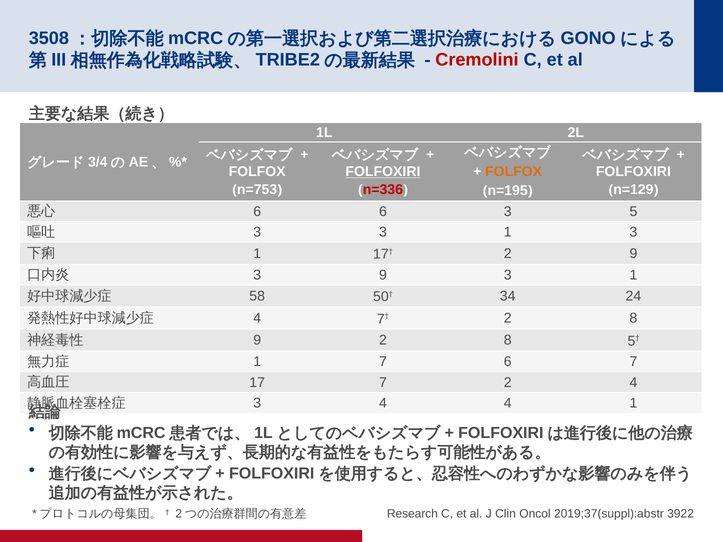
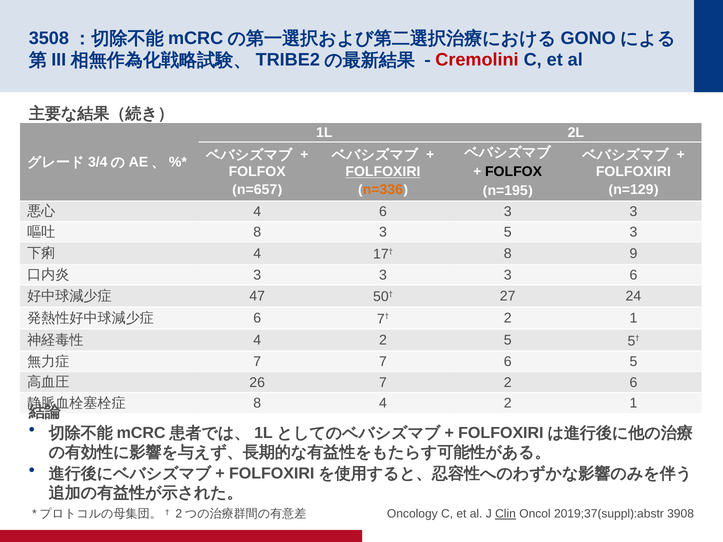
FOLFOX colour: orange -> black (514, 172)
n=753: n=753 -> n=657 (257, 190)
n=336 colour: red -> orange (383, 190)
6: 6 -> 4 (257, 212)
6 3 5: 5 -> 3 (633, 212)
3: 3 -> 8 (257, 232)
1: 1 -> 5 (508, 232)
1: 1 -> 4 (257, 254)
17† 2: 2 -> 8 (508, 254)
9: 9 -> 3 (383, 275)
1: 1 -> 6 (633, 275)
58: 58 -> 47 (257, 296)
34: 34 -> 27 (508, 296)
4: 4 -> 6 (257, 318)
7† 2 8: 8 -> 1 (633, 318)
9: 9 -> 4 (257, 340)
8: 8 -> 5 (508, 340)
1: 1 -> 7 (257, 362)
6 7: 7 -> 5 (633, 362)
17: 17 -> 26 (257, 383)
2 4: 4 -> 6 (633, 383)
3: 3 -> 8 (257, 403)
4: 4 -> 2 (508, 403)
Research: Research -> Oncology (412, 514)
Clin underline: none -> present (506, 514)
3922: 3922 -> 3908 (681, 514)
